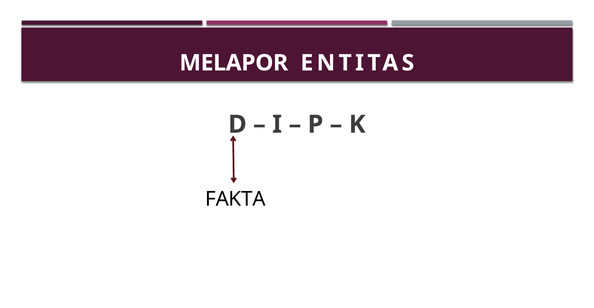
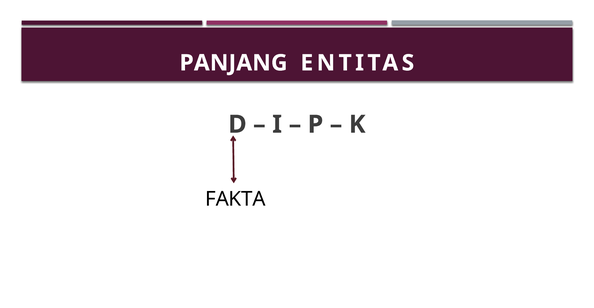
MELAPOR: MELAPOR -> PANJANG (234, 63)
